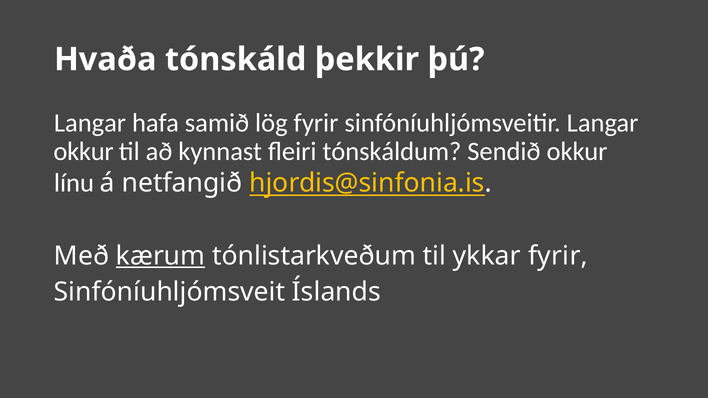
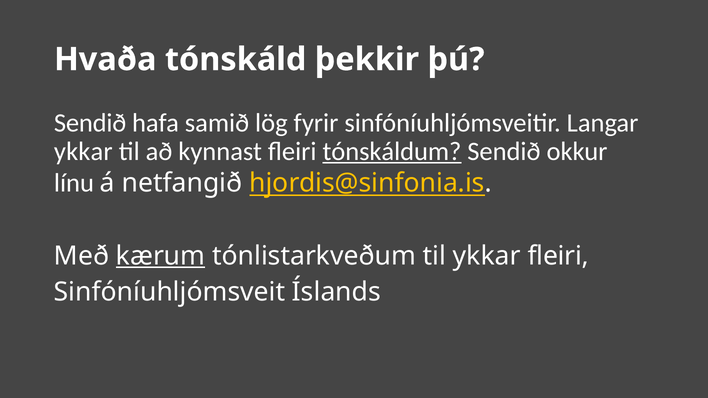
Langar: Langar -> Sendið (90, 123)
okkur: okkur -> ykkar (83, 152)
tónskáldum underline: none -> present (392, 152)
ykkar fyrir: fyrir -> fleiri (558, 256)
